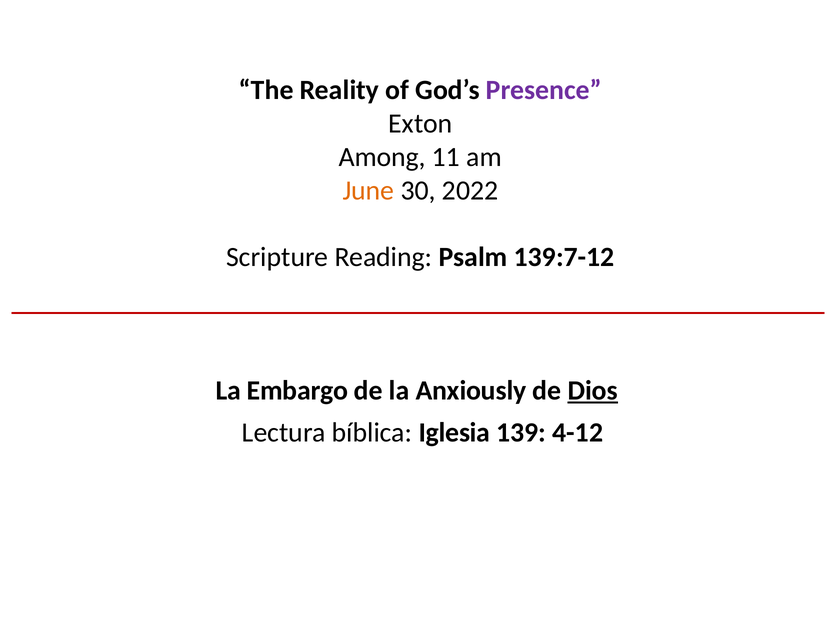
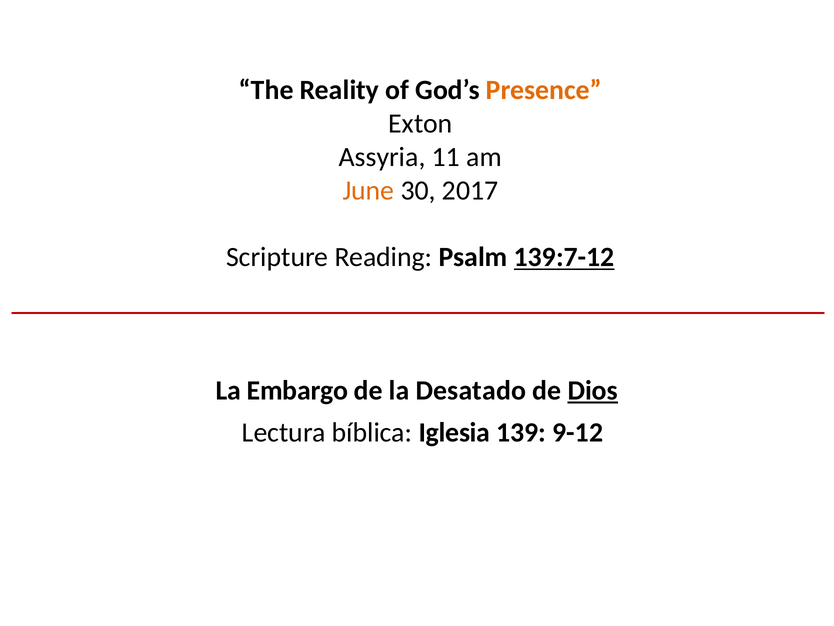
Presence colour: purple -> orange (544, 90)
Among: Among -> Assyria (382, 157)
2022: 2022 -> 2017 (470, 190)
139:7-12 underline: none -> present (564, 257)
Anxiously: Anxiously -> Desatado (471, 390)
4-12: 4-12 -> 9-12 (578, 432)
